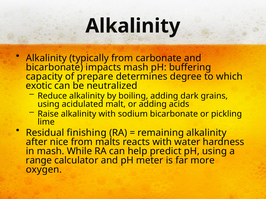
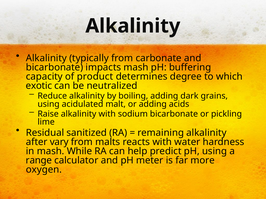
prepare: prepare -> product (95, 77)
finishing: finishing -> sanitized (87, 133)
nice: nice -> vary (59, 142)
